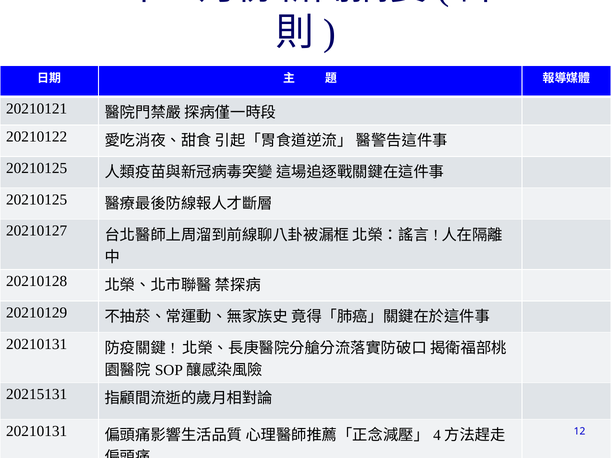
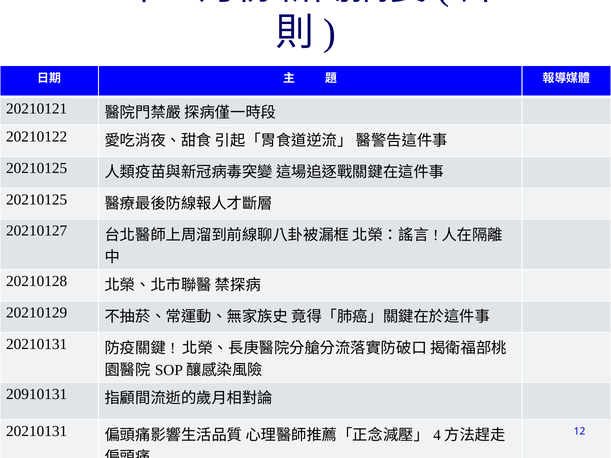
20215131: 20215131 -> 20910131 (37, 395)
